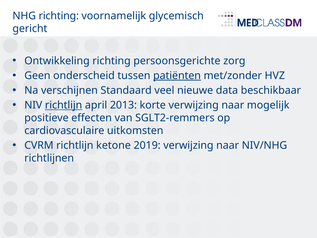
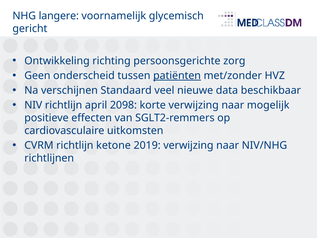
NHG richting: richting -> langere (59, 16)
richtlijn underline: present -> none (64, 105)
2013: 2013 -> 2098 (123, 105)
